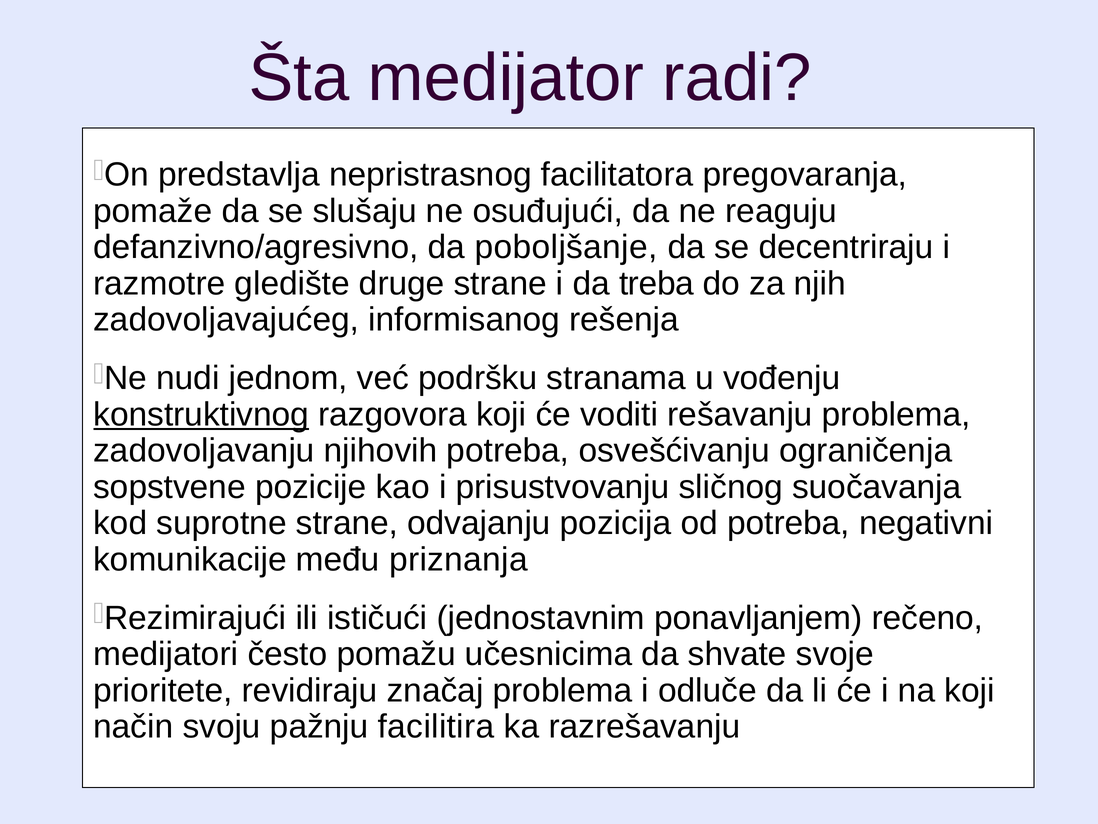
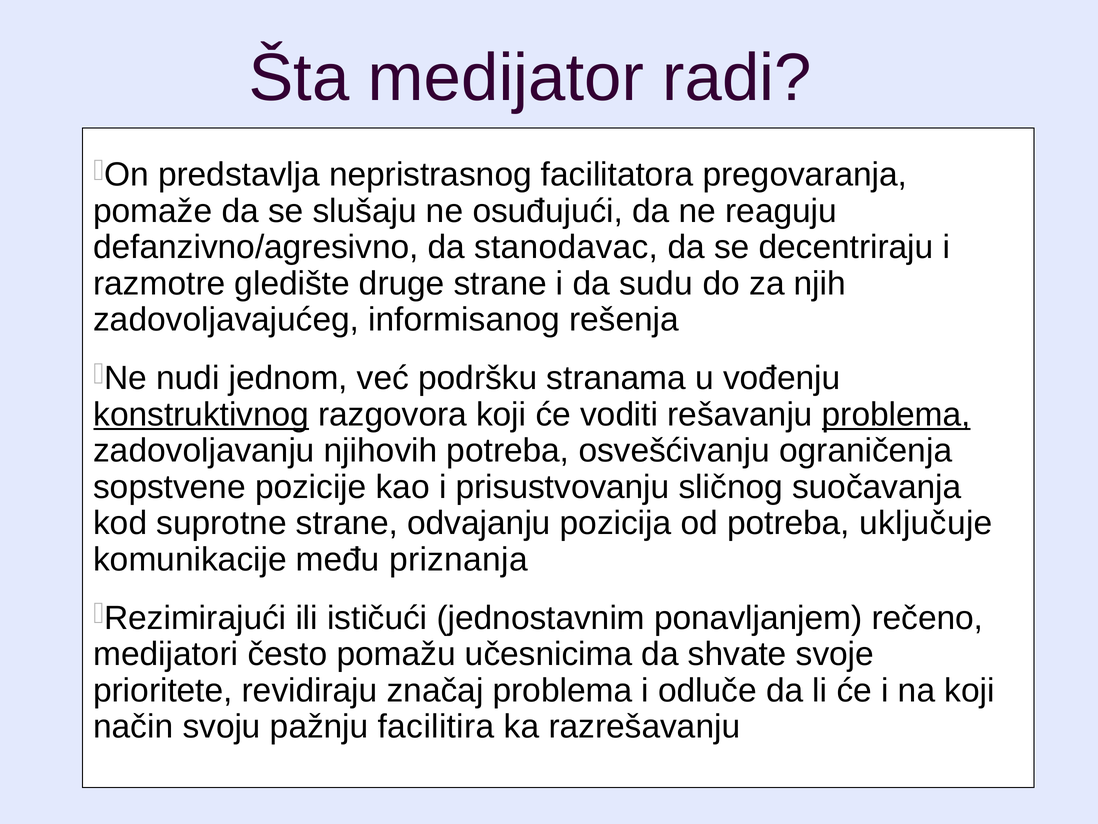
poboljšanje: poboljšanje -> stanodavac (566, 247)
treba: treba -> sudu (656, 283)
problema underline: none -> present (896, 414)
negativni: negativni -> uključuje (926, 523)
